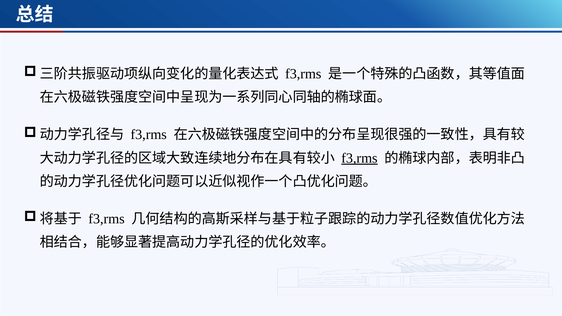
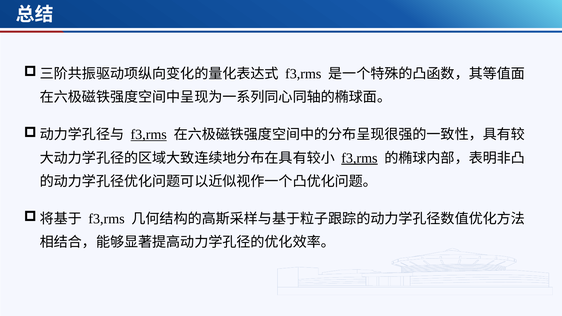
f3,rms underline: none -> present (149, 135)
